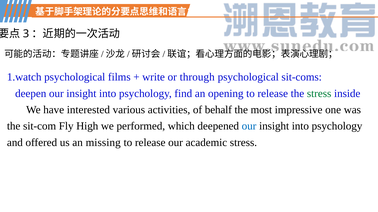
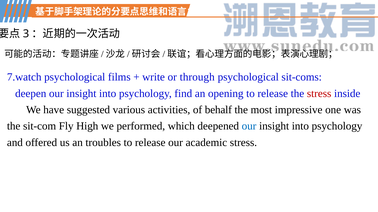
1.watch: 1.watch -> 7.watch (24, 77)
stress colour: green -> red (319, 94)
interested: interested -> suggested (88, 110)
missing: missing -> troubles (103, 143)
